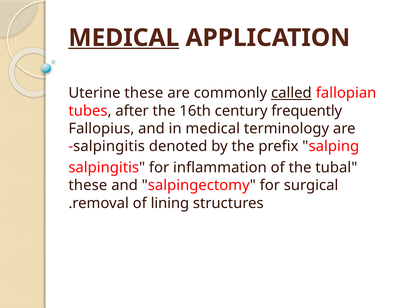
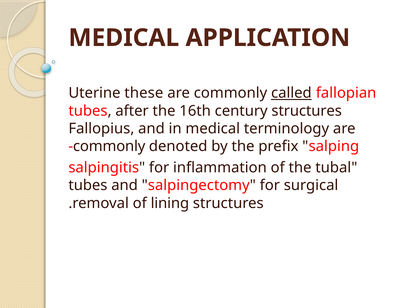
MEDICAL underline: present -> none (124, 38)
century frequently: frequently -> structures (307, 111)
salpingitis: salpingitis -> commonly (109, 146)
these: these -> tubes (88, 186)
